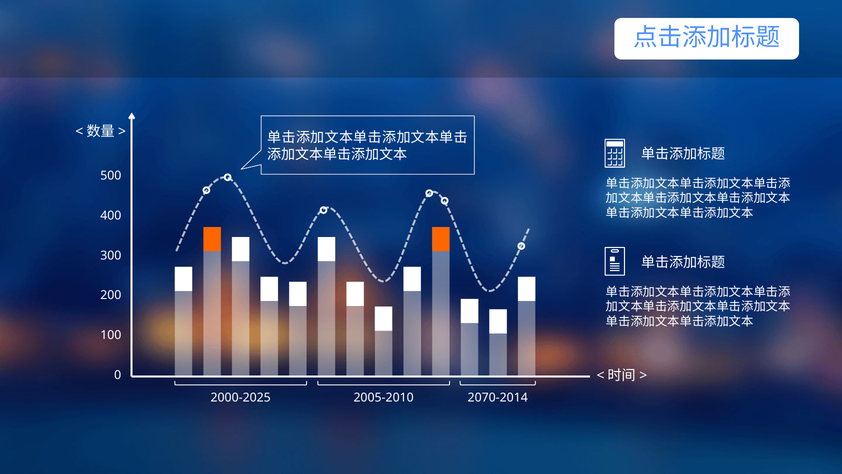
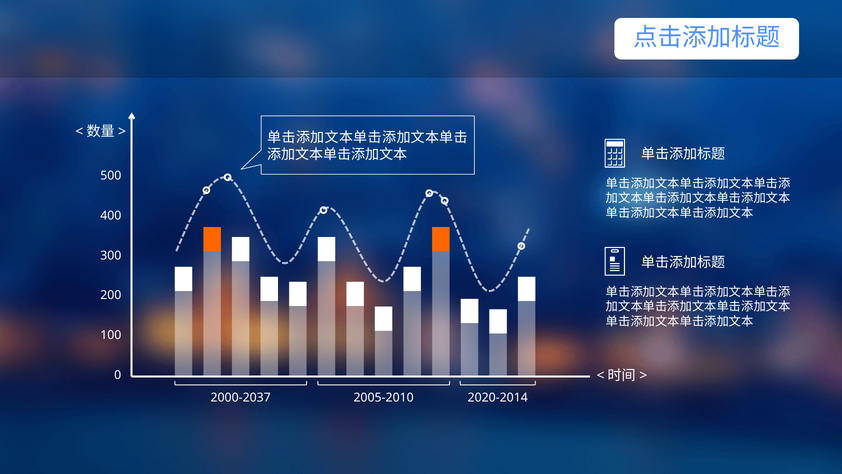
2000-2025: 2000-2025 -> 2000-2037 (241, 397)
2070-2014: 2070-2014 -> 2020-2014 (498, 397)
